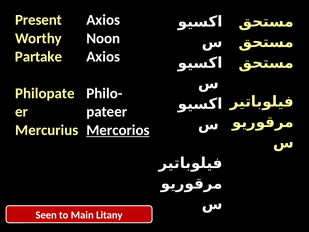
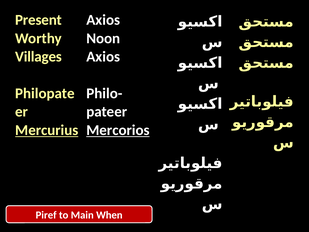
Partake: Partake -> Villages (39, 57)
Mercurius underline: none -> present (47, 130)
Seen: Seen -> Piref (46, 215)
Litany: Litany -> When (109, 215)
